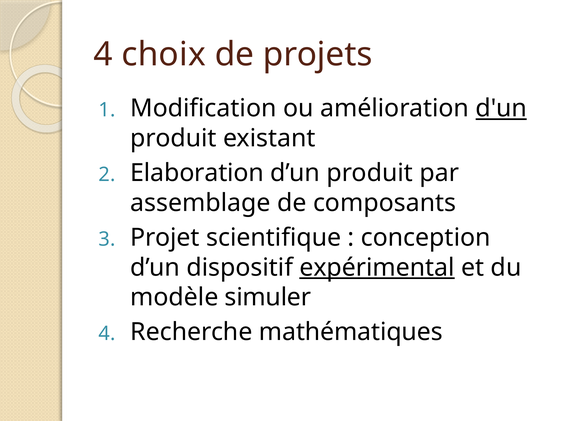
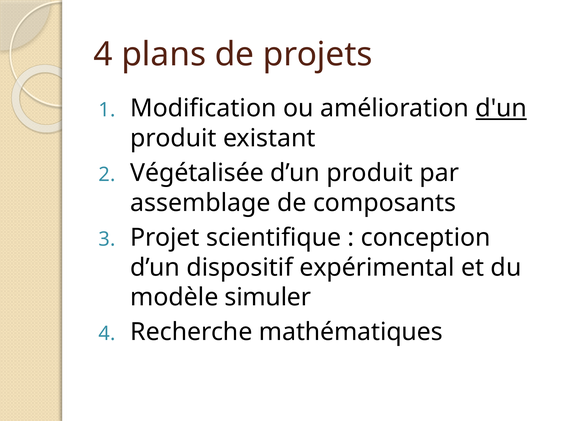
choix: choix -> plans (164, 54)
Elaboration: Elaboration -> Végétalisée (197, 173)
expérimental underline: present -> none (377, 267)
